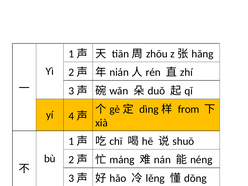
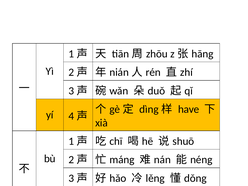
from: from -> have (189, 109)
